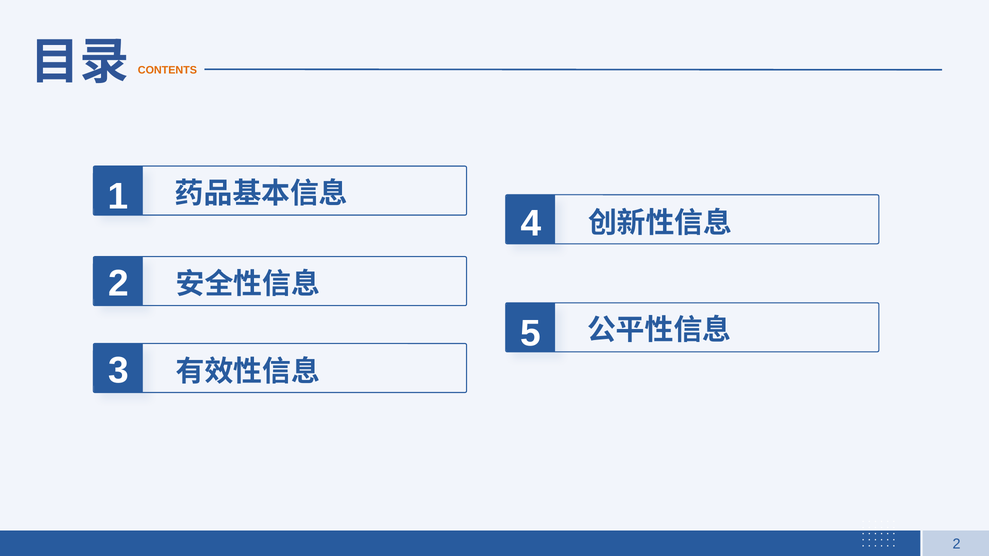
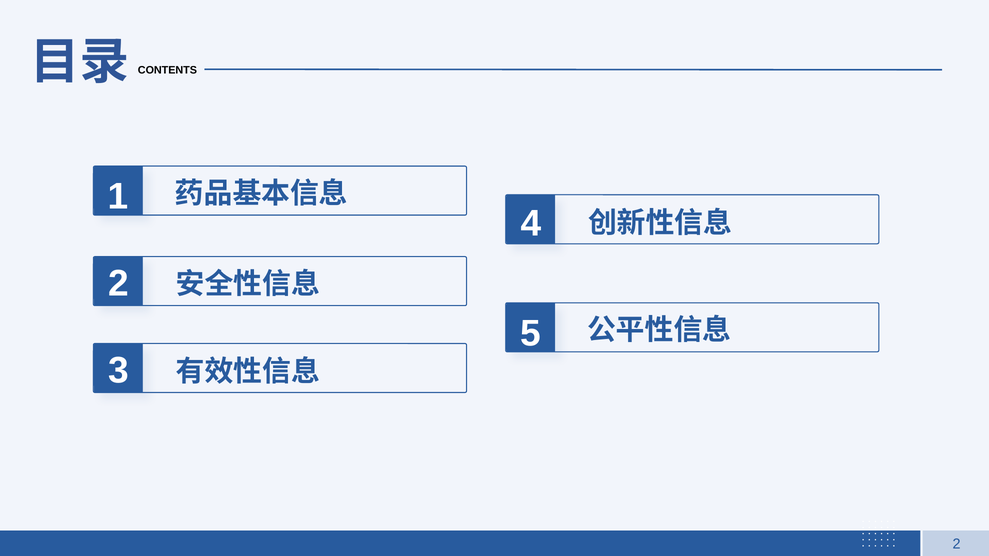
CONTENTS colour: orange -> black (167, 70)
